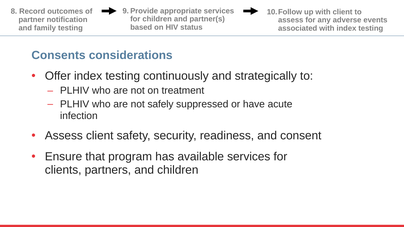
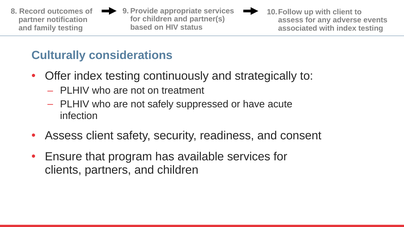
Consents: Consents -> Culturally (59, 55)
